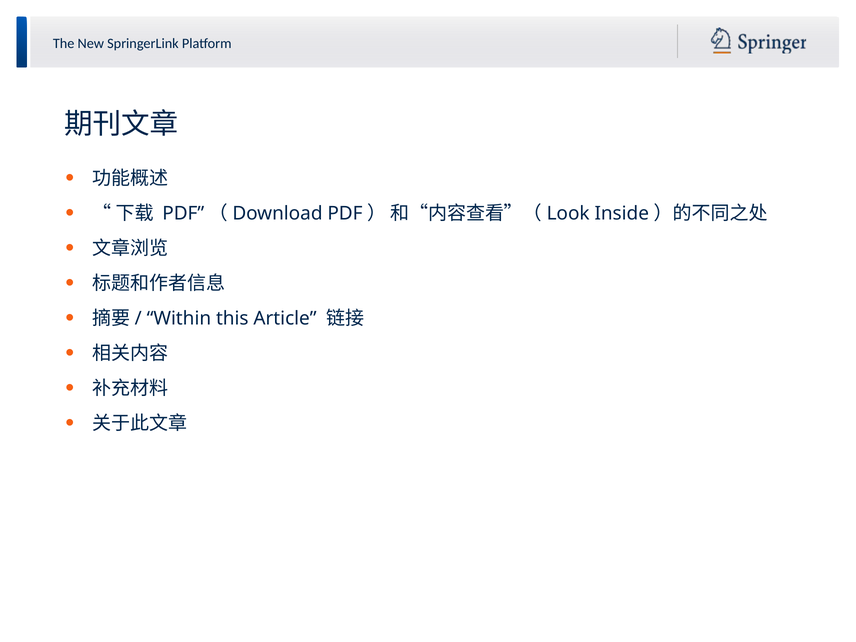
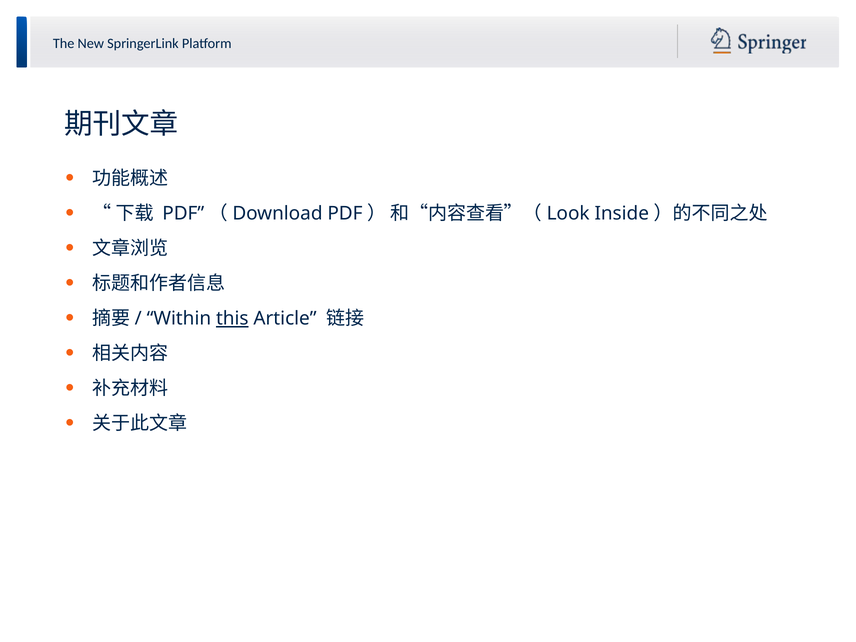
this underline: none -> present (232, 319)
